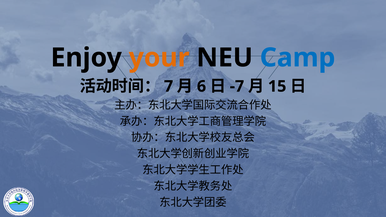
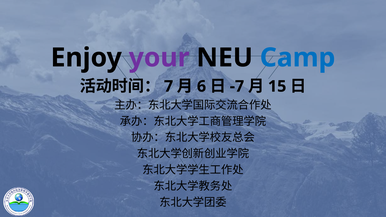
your colour: orange -> purple (159, 58)
